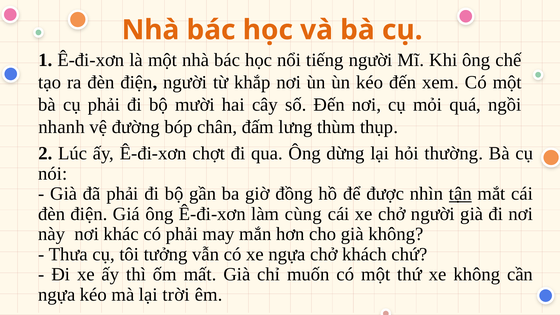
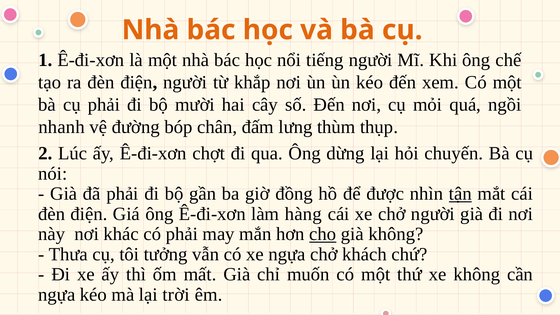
thường: thường -> chuyến (454, 154)
cùng: cùng -> hàng (303, 214)
cho underline: none -> present (323, 234)
